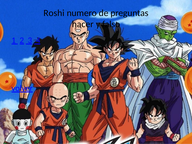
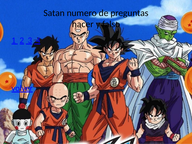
Roshi: Roshi -> Satan (54, 13)
